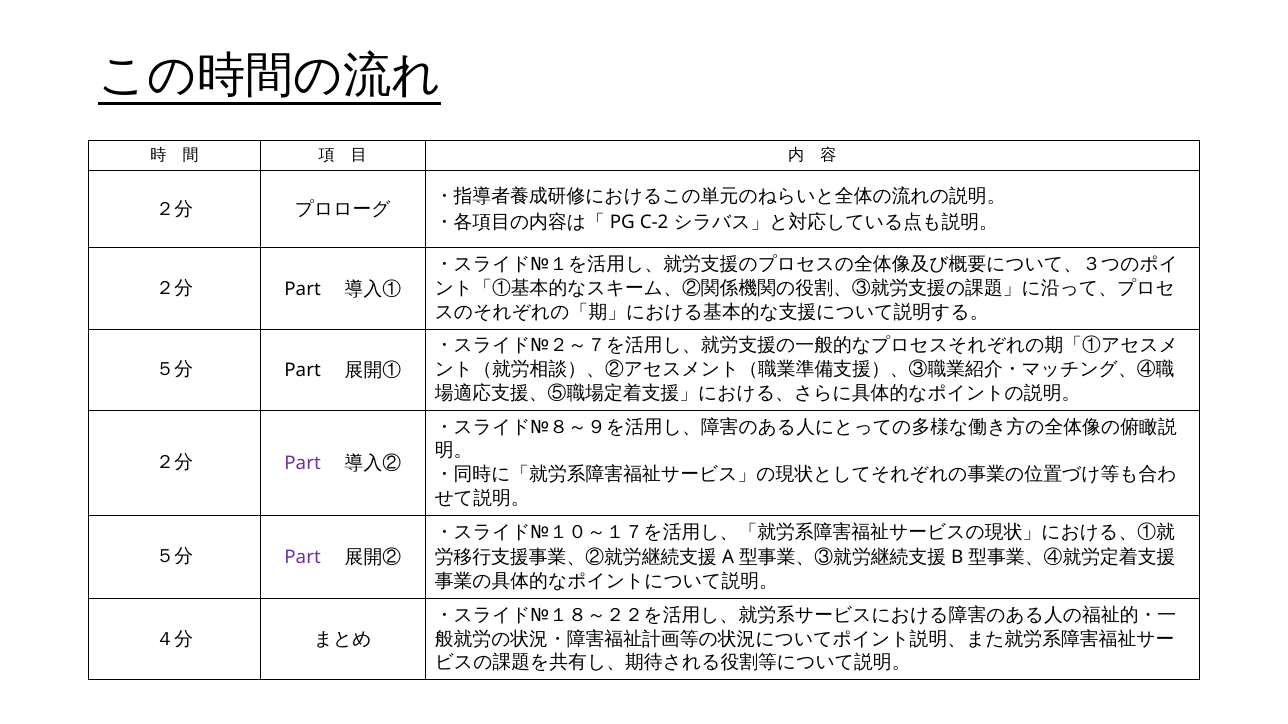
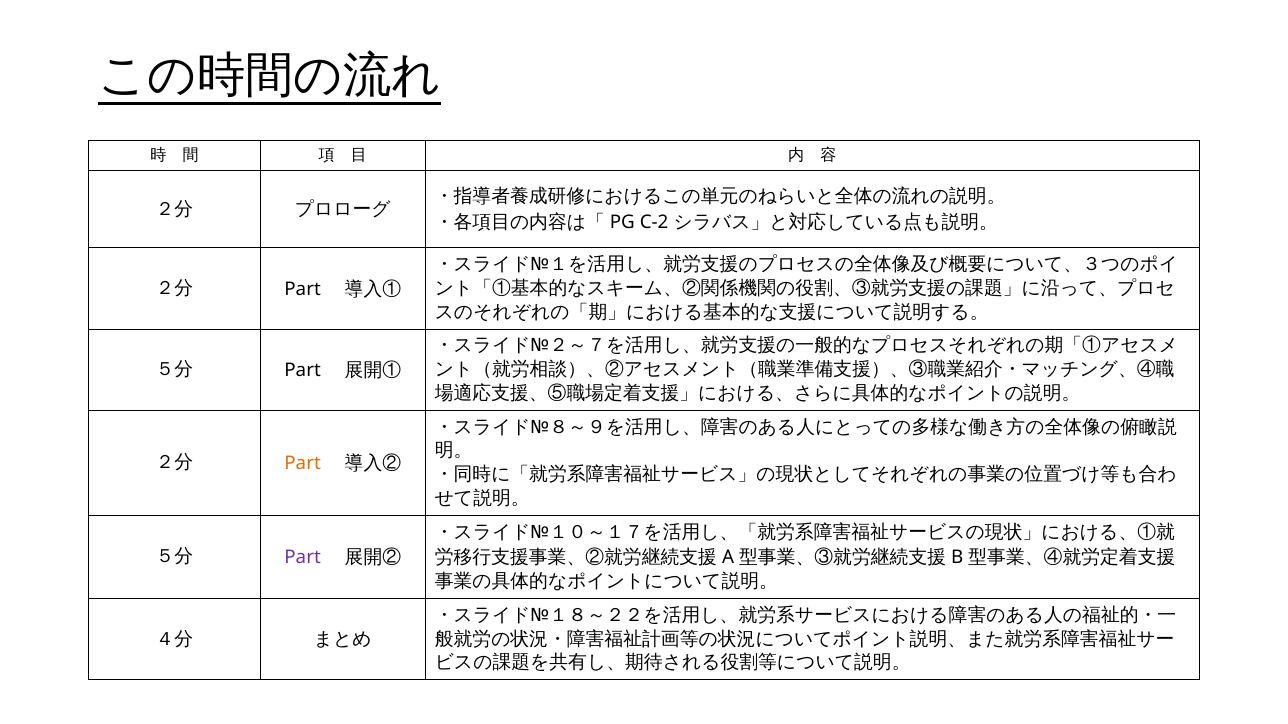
Part colour: purple -> orange (303, 464)
